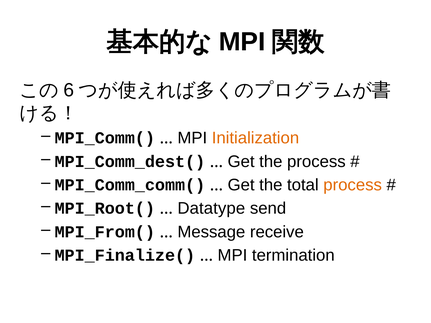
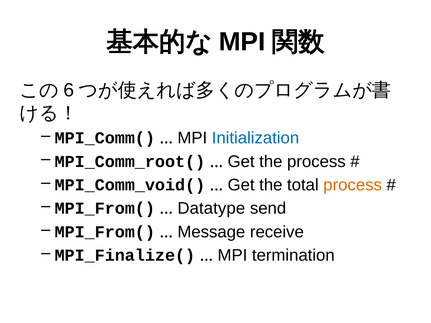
Initialization colour: orange -> blue (255, 138)
MPI_Comm_dest(: MPI_Comm_dest( -> MPI_Comm_root( (130, 162)
MPI_Comm_comm(: MPI_Comm_comm( -> MPI_Comm_void( (130, 185)
MPI_Root(: MPI_Root( -> MPI_From( (105, 209)
